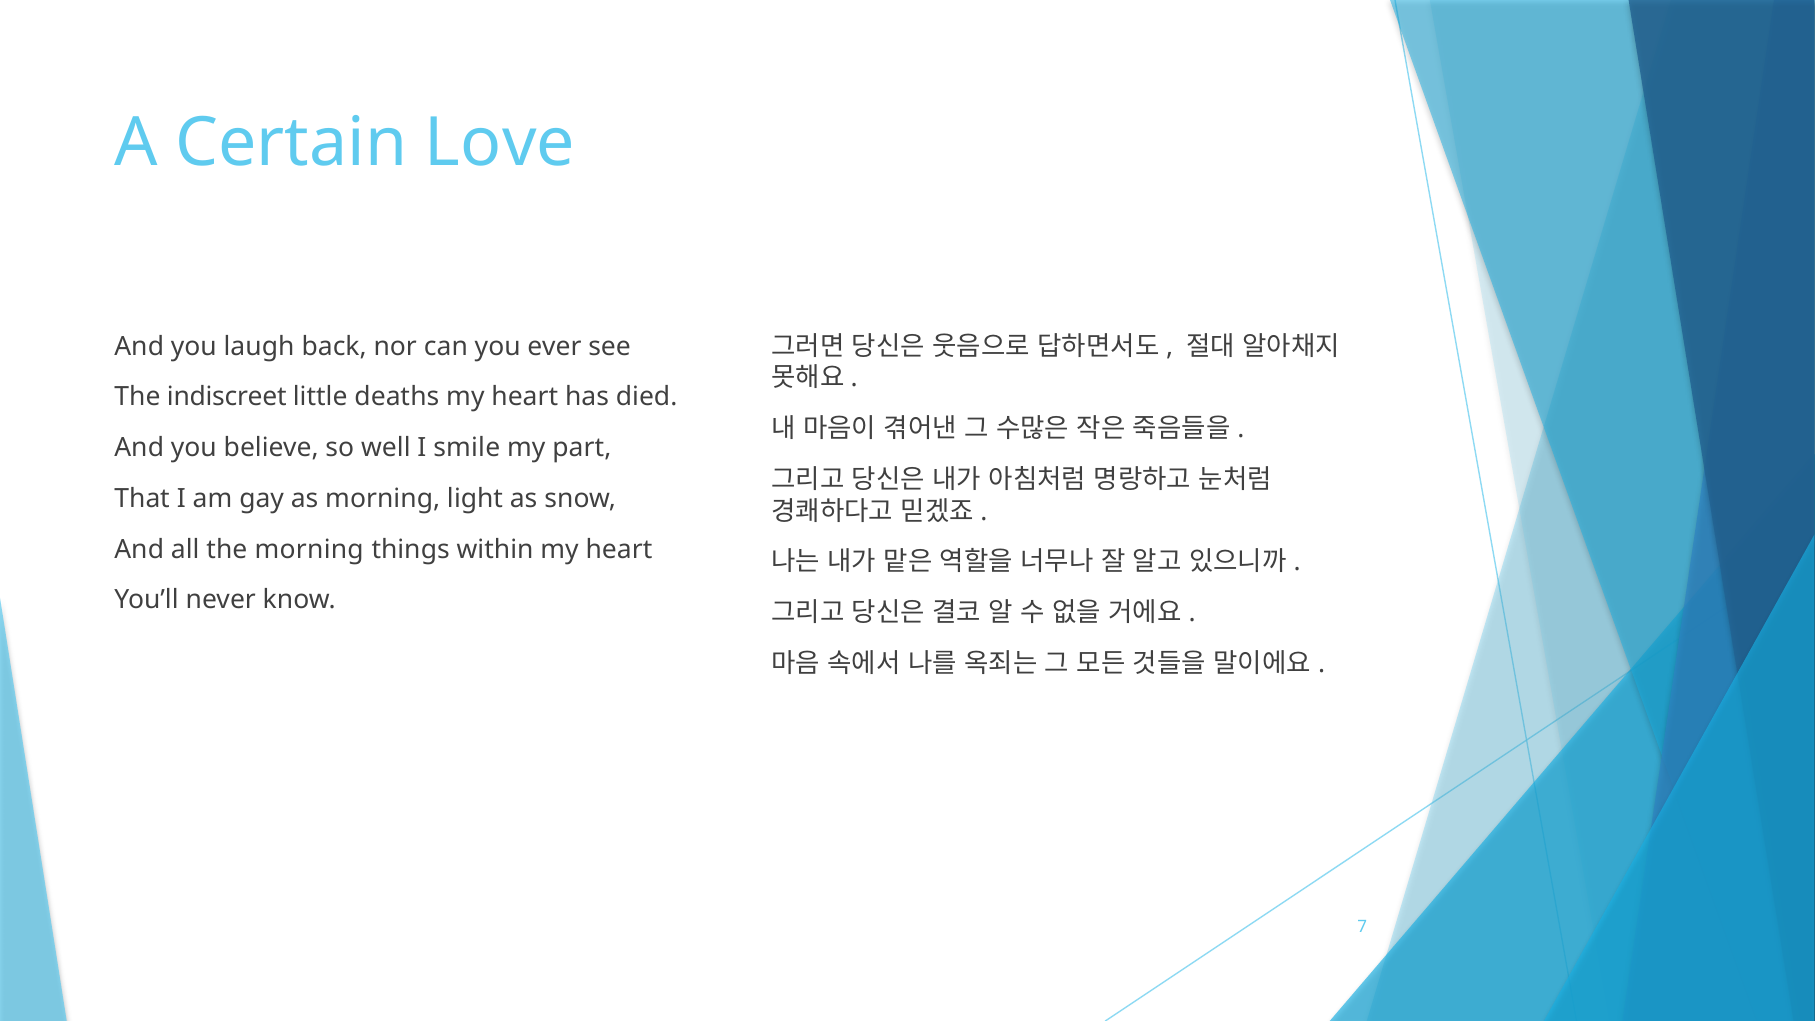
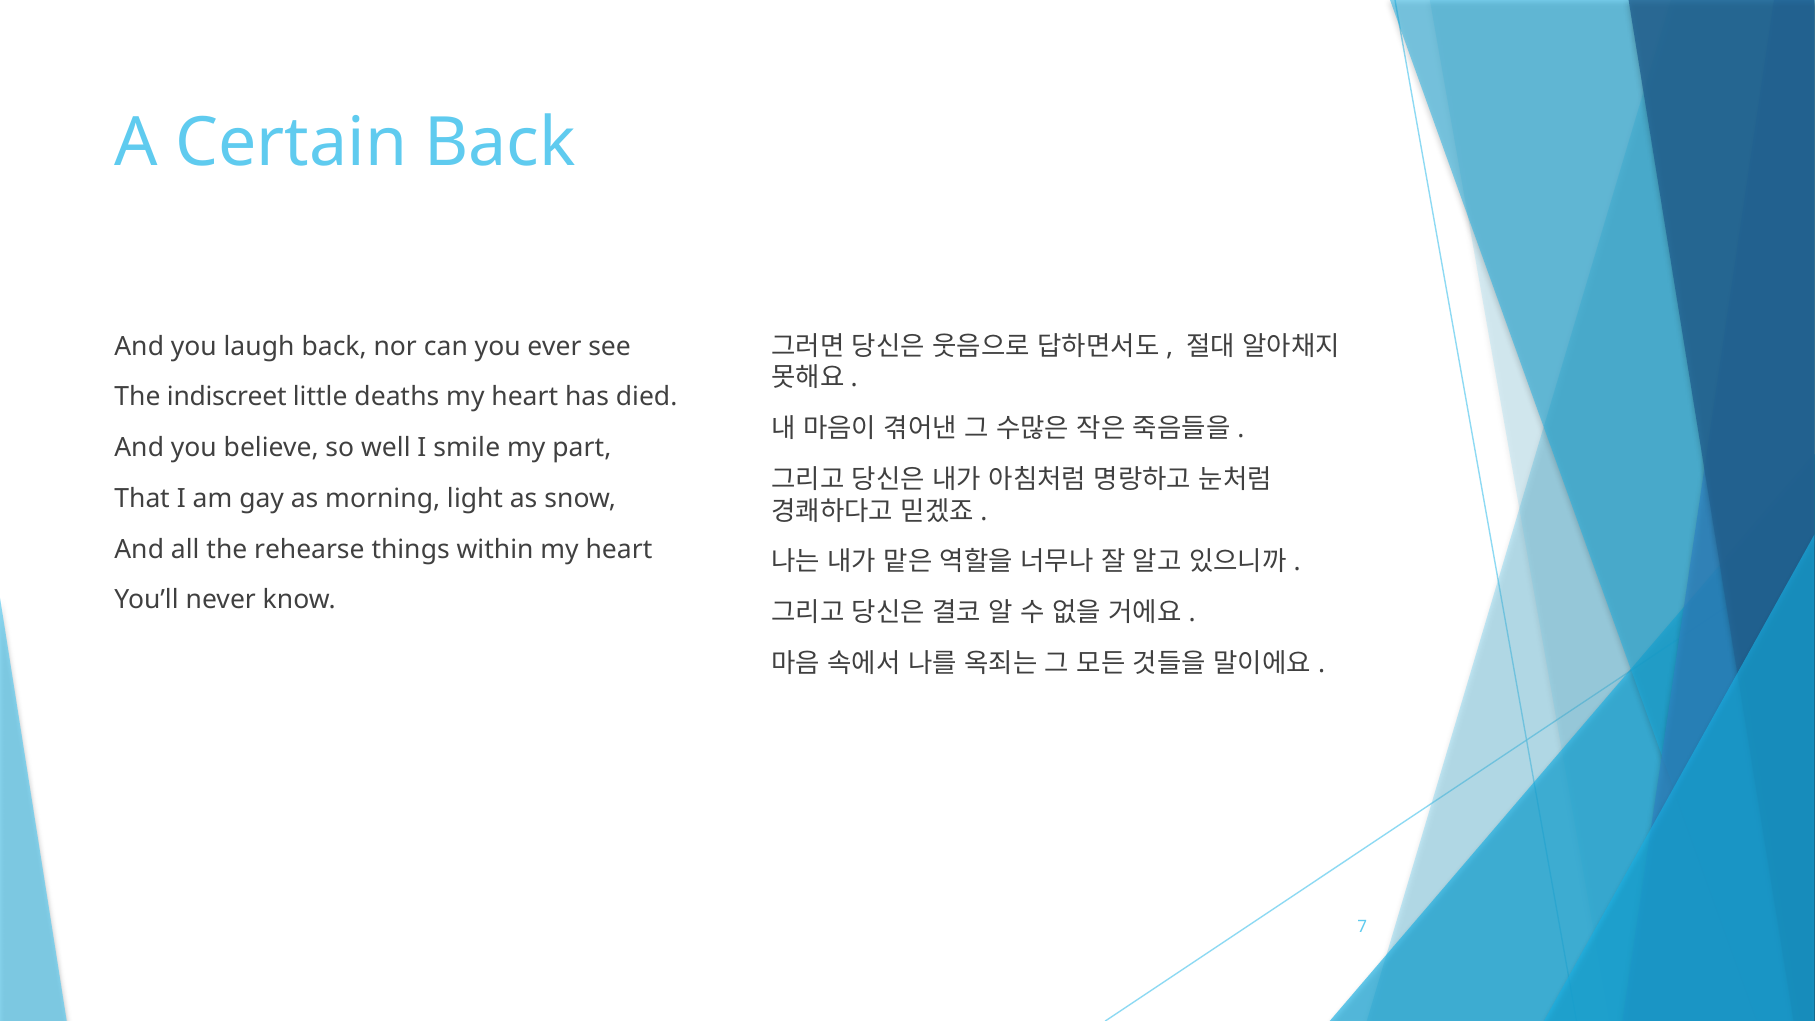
Certain Love: Love -> Back (500, 143)
the morning: morning -> rehearse (309, 549)
